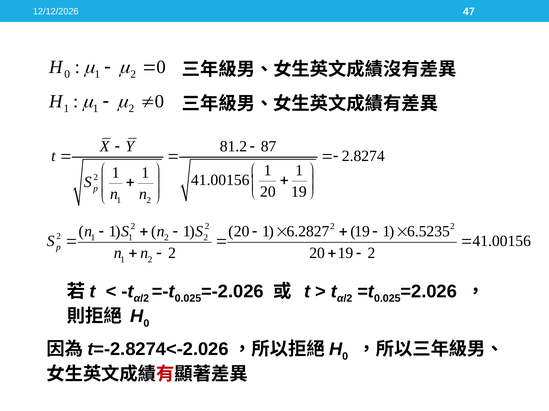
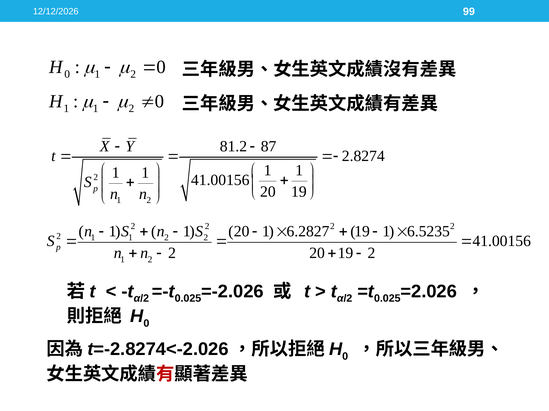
47: 47 -> 99 (469, 12)
